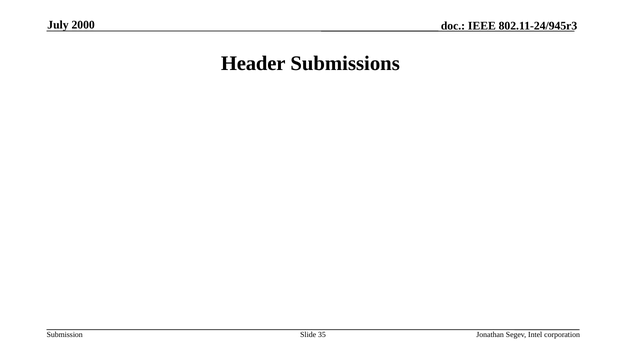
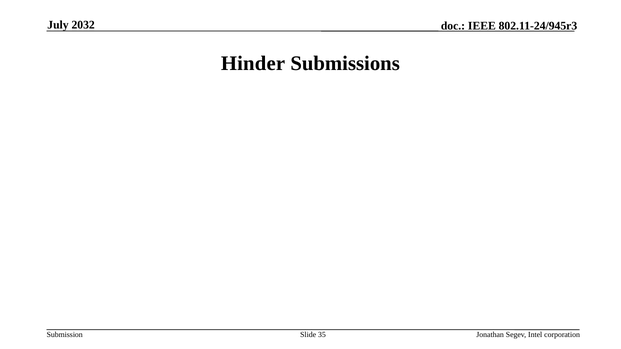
2000: 2000 -> 2032 (83, 25)
Header: Header -> Hinder (253, 63)
